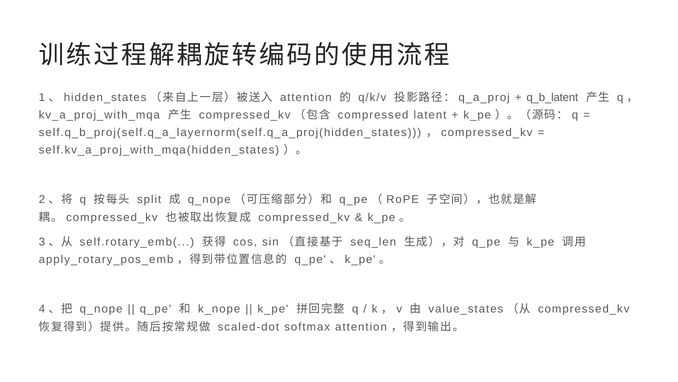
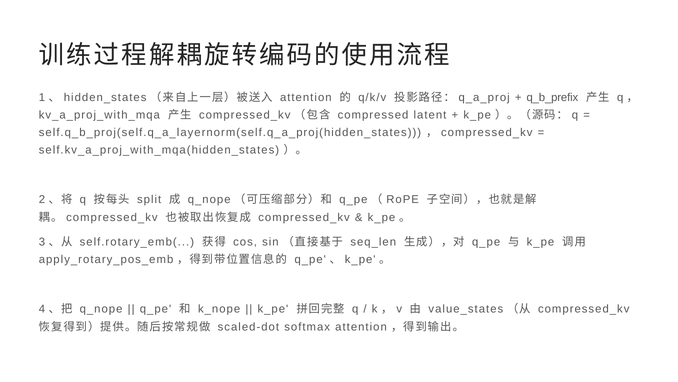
q_b_latent: q_b_latent -> q_b_prefix (552, 97)
